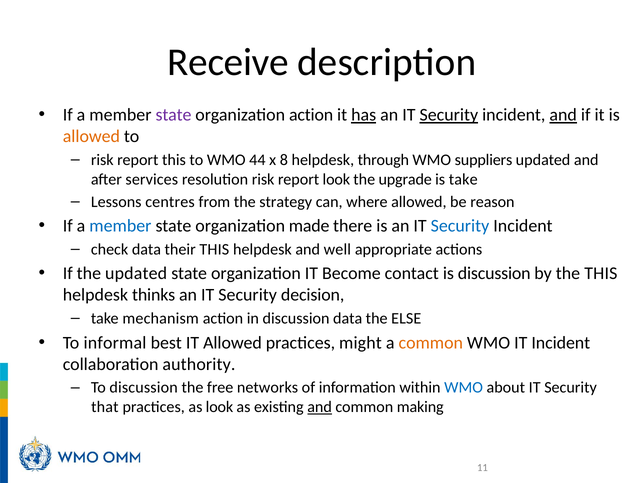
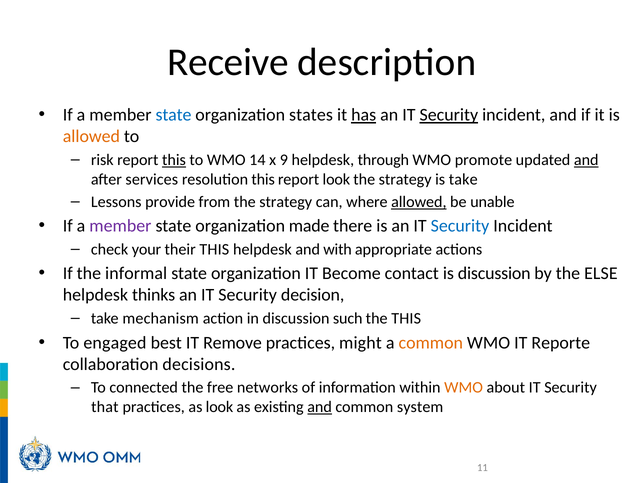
state colour: purple -> blue (173, 115)
organization action: action -> states (311, 115)
and underline: present -> none (563, 115)
this underline: none -> present (174, 160)
44: 44 -> 14 (257, 160)
8: 8 -> 9 (284, 160)
suppliers: suppliers -> promote (483, 160)
and underline: none -> present (586, 160)
resolution risk: risk -> this (263, 179)
upgrade: upgrade -> strategy (405, 179)
centres: centres -> provide (170, 202)
allowed underline: none -> present (419, 202)
reason: reason -> unable (492, 202)
member colour: blue -> purple (120, 226)
check data: data -> your (147, 249)
well: well -> with (338, 249)
the updated: updated -> informal (136, 274)
the THIS: THIS -> ELSE (601, 274)
discussion data: data -> such (348, 319)
the ELSE: ELSE -> THIS (406, 319)
informal: informal -> engaged (115, 343)
IT Allowed: Allowed -> Remove (233, 343)
IT Incident: Incident -> Reporte (561, 343)
authority: authority -> decisions (199, 364)
To discussion: discussion -> connected (144, 388)
WMO colour: blue -> orange (464, 388)
making: making -> system (420, 407)
